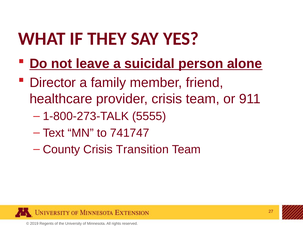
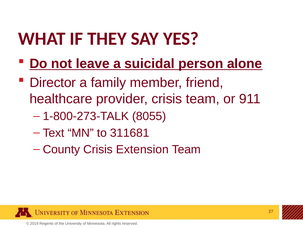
5555: 5555 -> 8055 (149, 116)
741747: 741747 -> 311681 (130, 132)
Transition: Transition -> Extension (142, 149)
